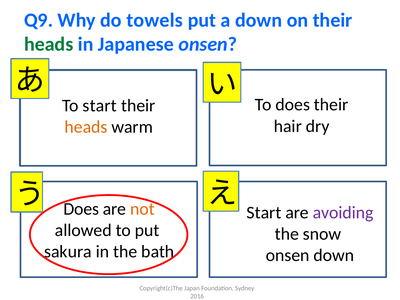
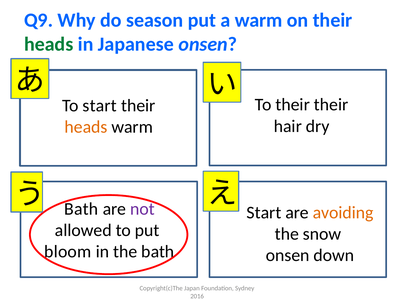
towels: towels -> season (155, 20)
a down: down -> warm (259, 20)
To does: does -> their (293, 105)
Does: Does -> Bath (81, 209)
not colour: orange -> purple (142, 209)
avoiding colour: purple -> orange (343, 213)
sakura: sakura -> bloom (68, 252)
